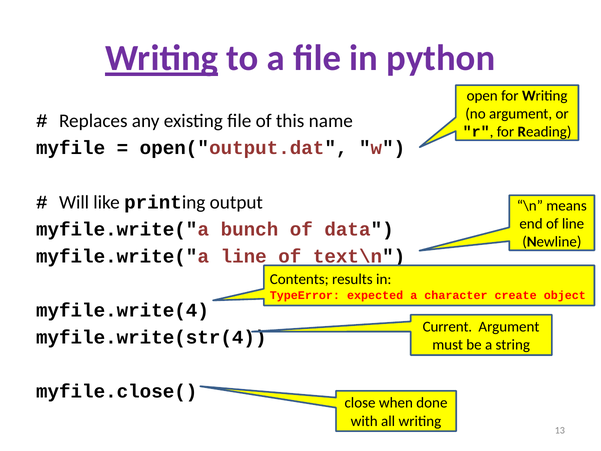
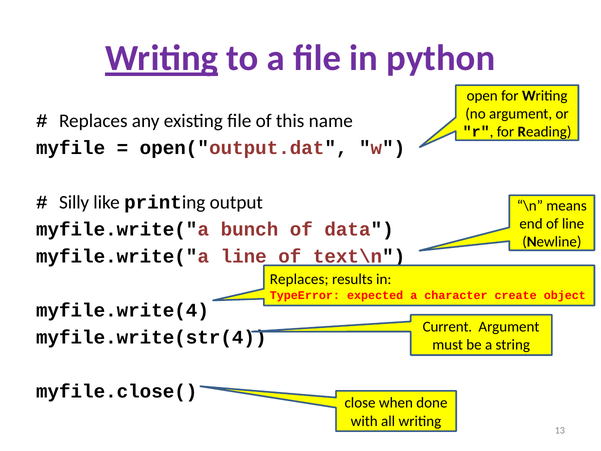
Will: Will -> Silly (74, 202)
Contents: Contents -> Replaces (299, 279)
